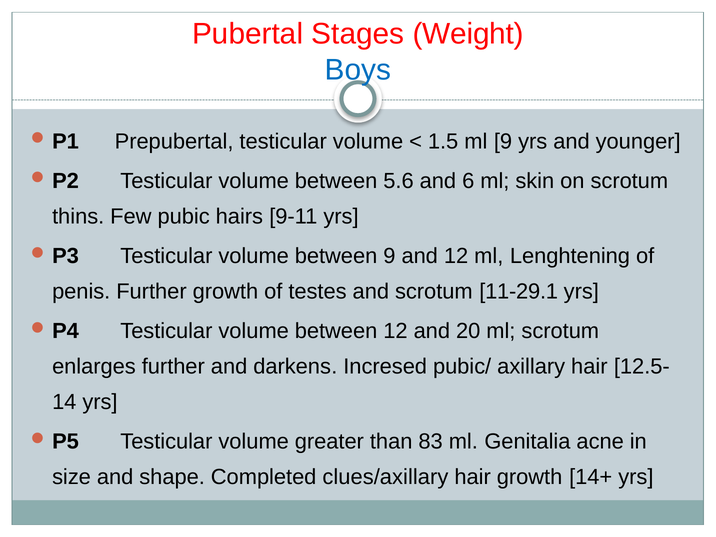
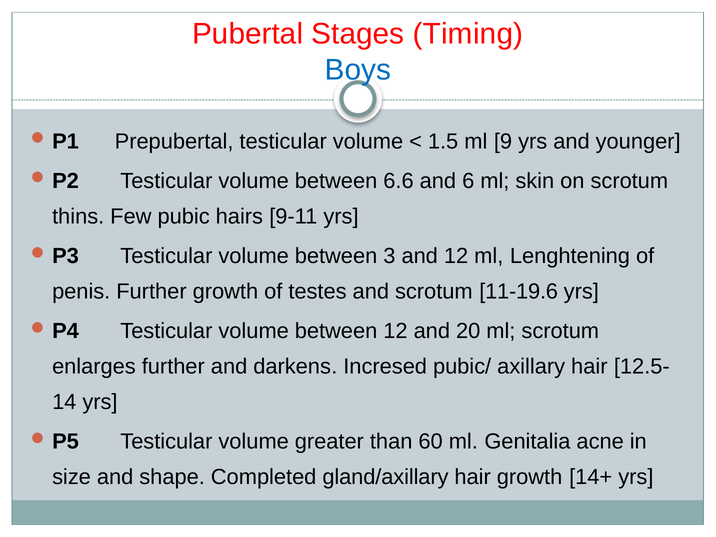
Weight: Weight -> Timing (468, 34)
5.6: 5.6 -> 6.6 (398, 181)
between 9: 9 -> 3 (389, 256)
11-29.1: 11-29.1 -> 11-19.6 (519, 292)
83: 83 -> 60 (431, 442)
clues/axillary: clues/axillary -> gland/axillary (385, 477)
